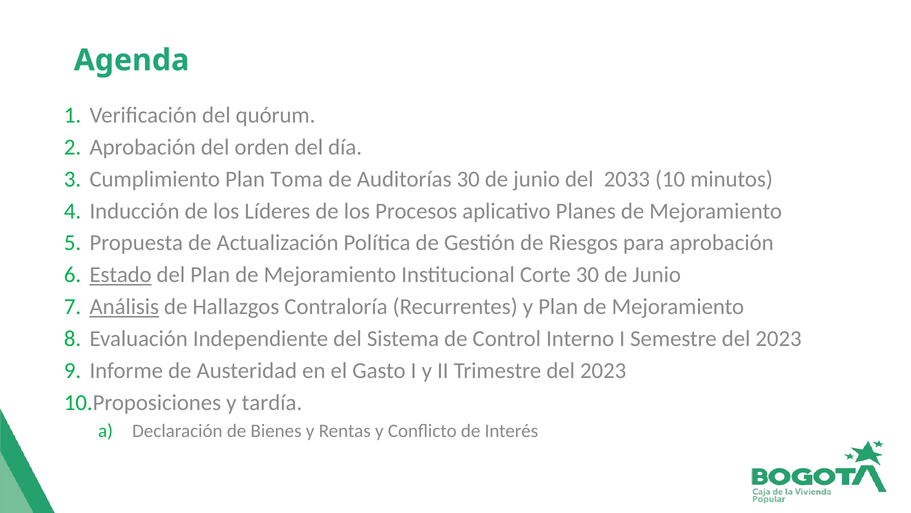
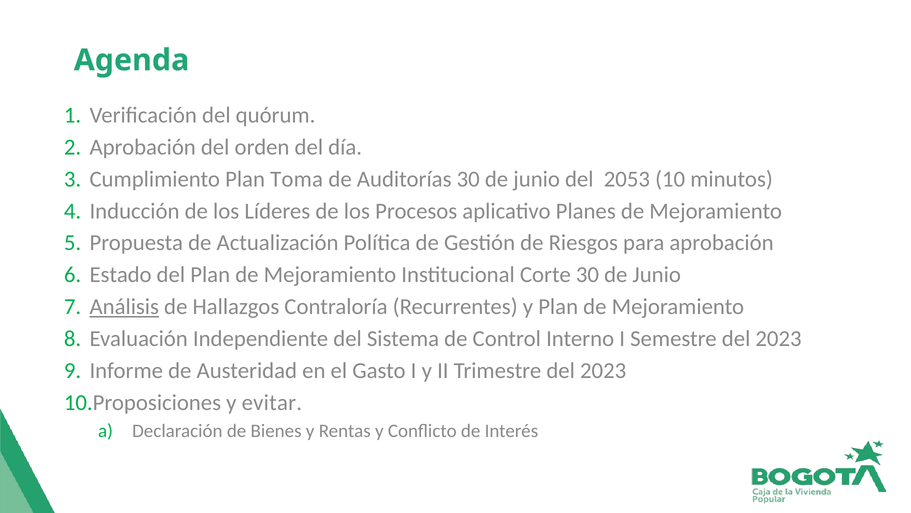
2033: 2033 -> 2053 (627, 179)
Estado underline: present -> none (121, 275)
tardía: tardía -> evitar (272, 402)
